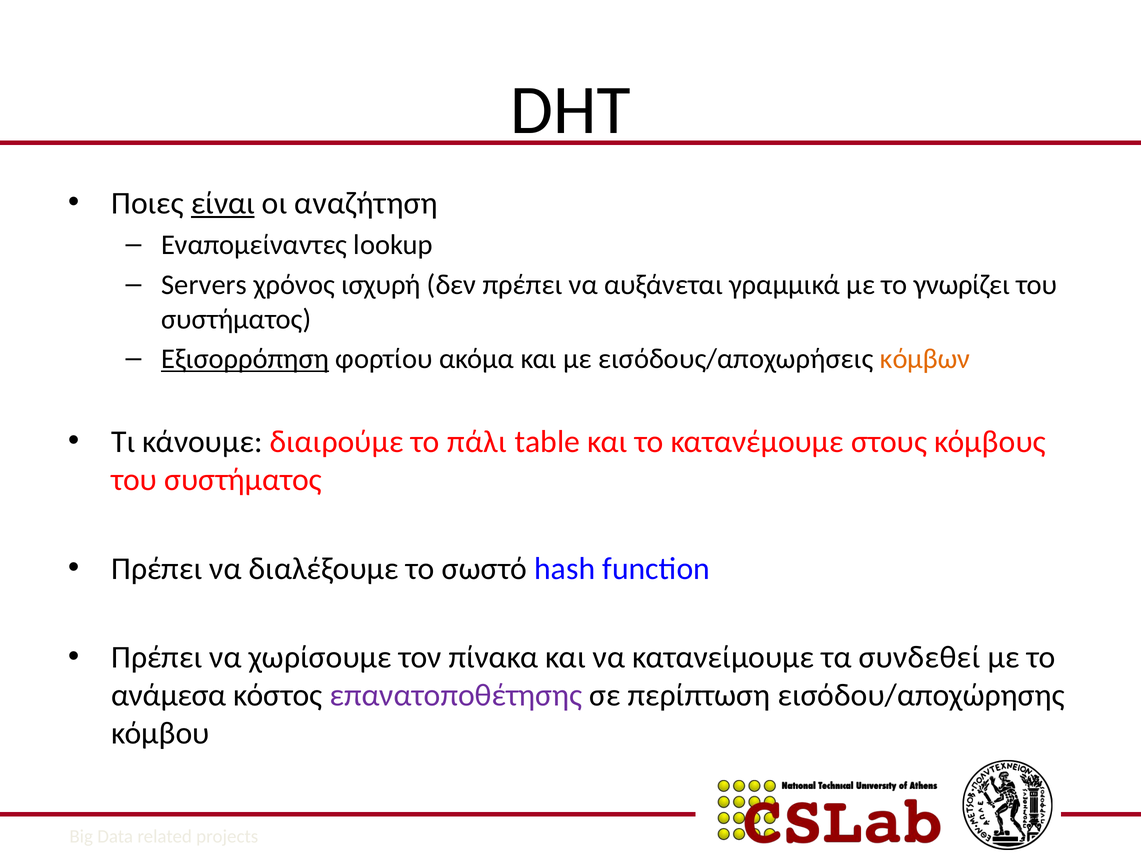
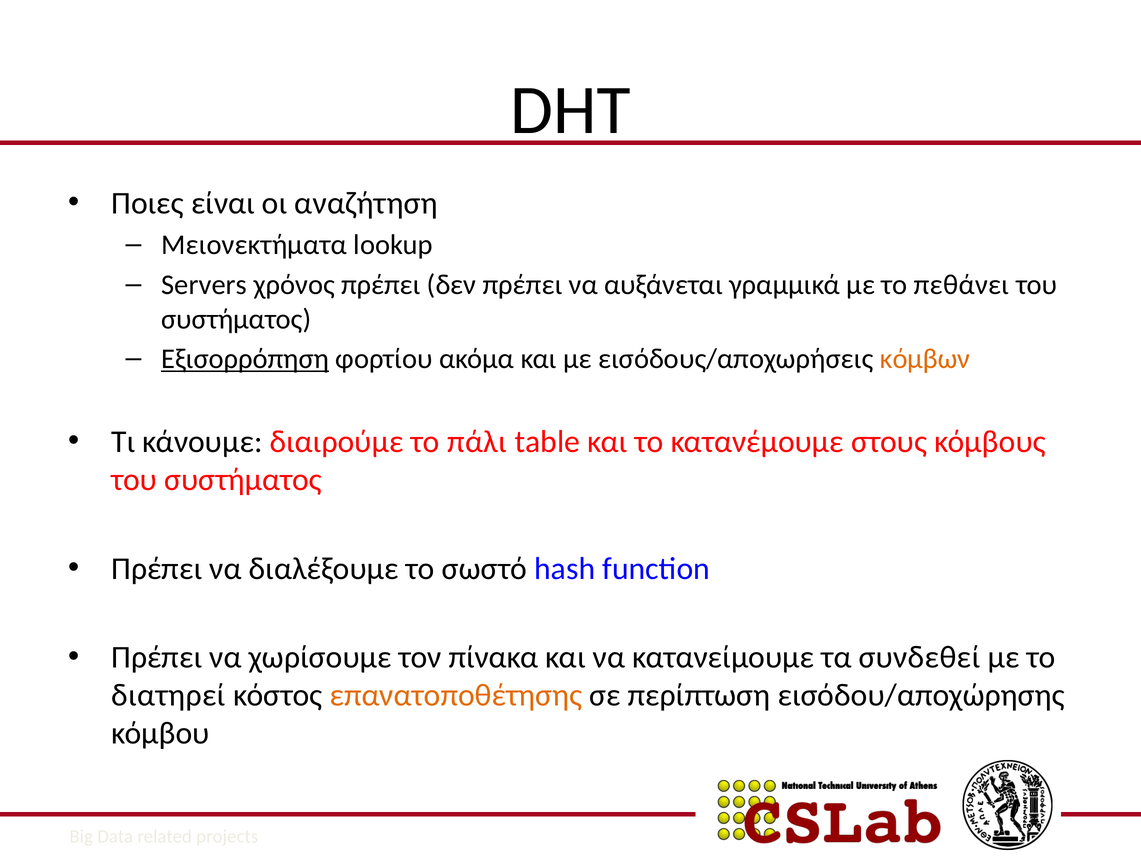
είναι underline: present -> none (223, 203)
Εναπομείναντες: Εναπομείναντες -> Μειονεκτήματα (254, 245)
χρόνος ισχυρή: ισχυρή -> πρέπει (381, 285)
γνωρίζει: γνωρίζει -> πεθάνει (962, 285)
ανάμεσα: ανάμεσα -> διατηρεί (168, 695)
επανατοποθέτησης colour: purple -> orange (456, 695)
